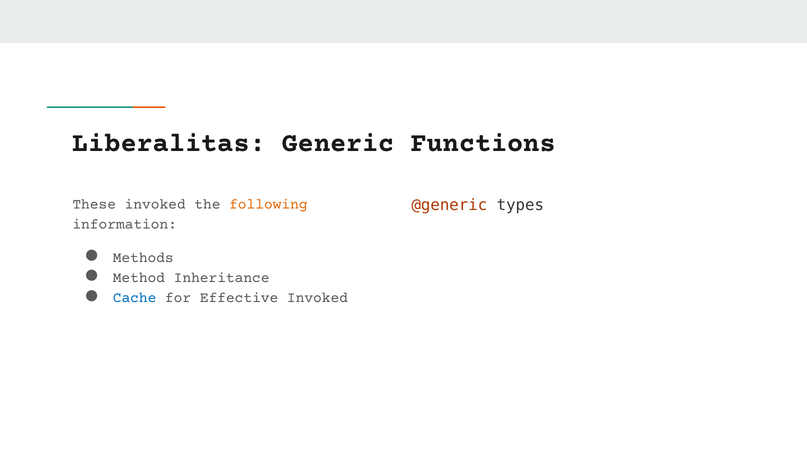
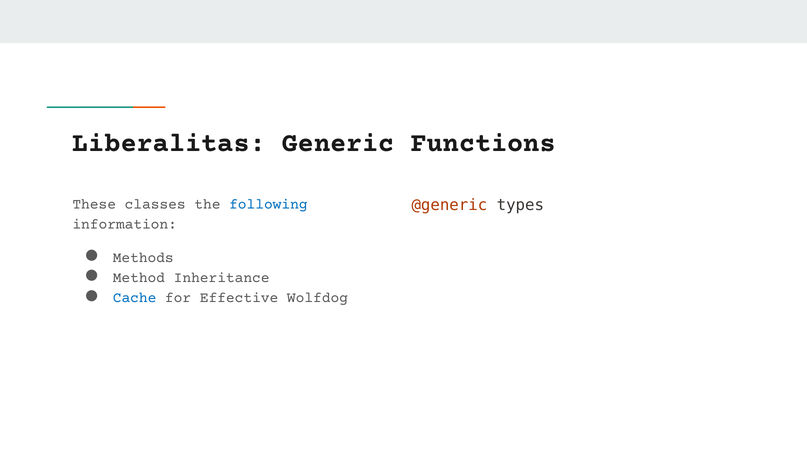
These invoked: invoked -> classes (155, 204)
following colour: orange -> blue (268, 204)
Effective Invoked: Invoked -> Wolfdog (317, 297)
